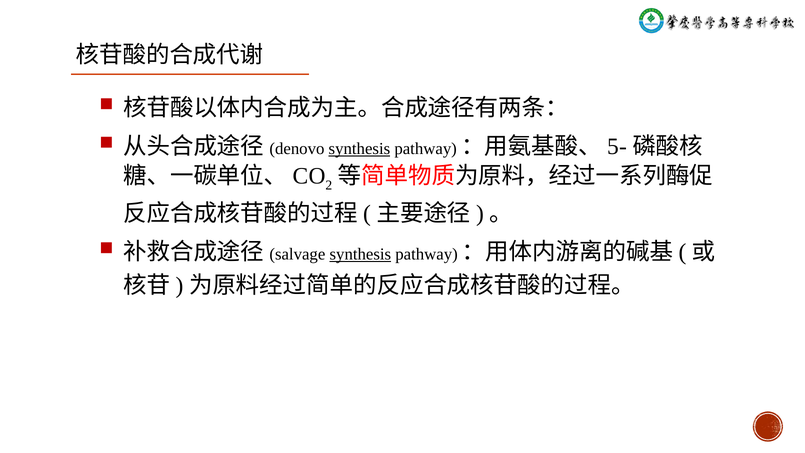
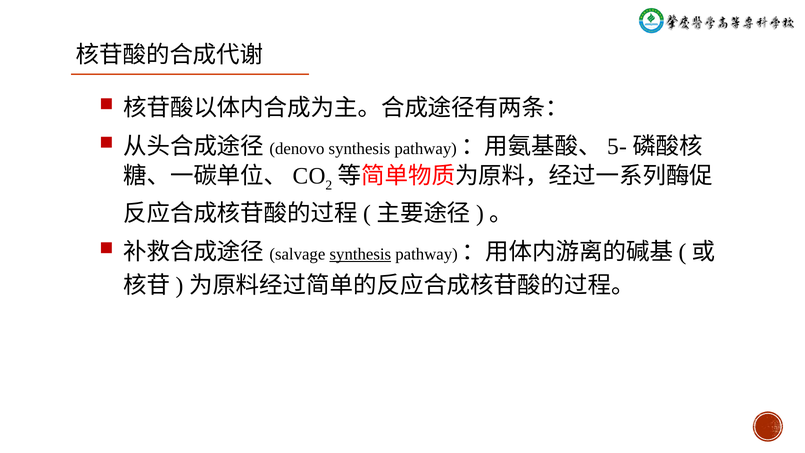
synthesis underline: present -> none (359, 149)
